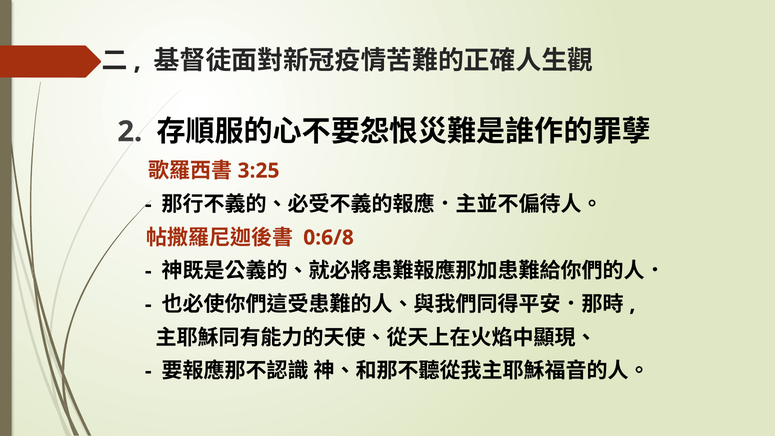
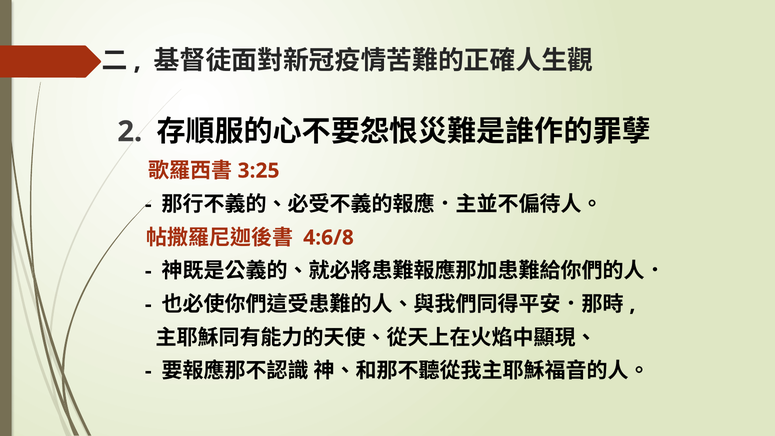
0:6/8: 0:6/8 -> 4:6/8 (329, 238)
